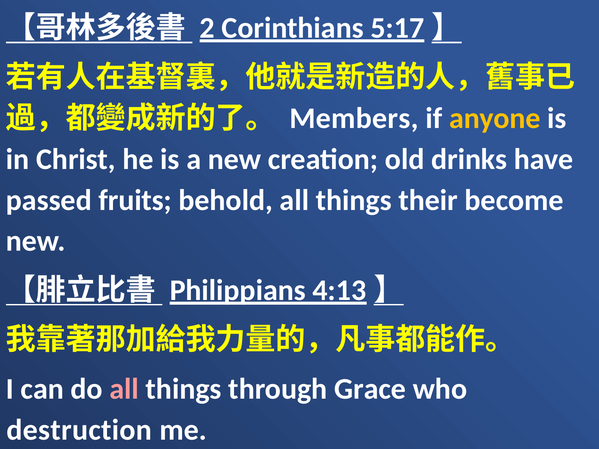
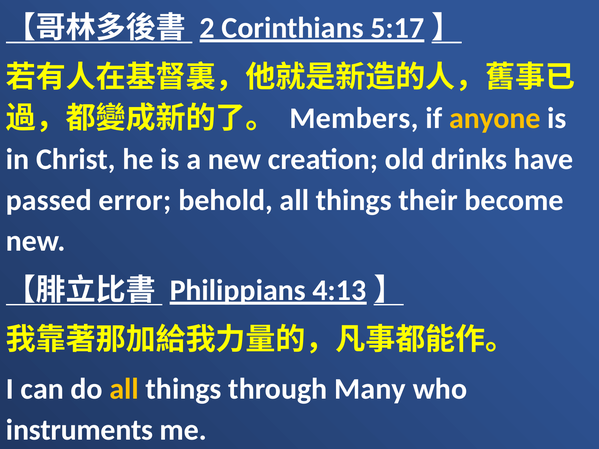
fruits: fruits -> error (135, 200)
all colour: pink -> yellow (124, 389)
Grace: Grace -> Many (370, 389)
destruction: destruction -> instruments (80, 430)
